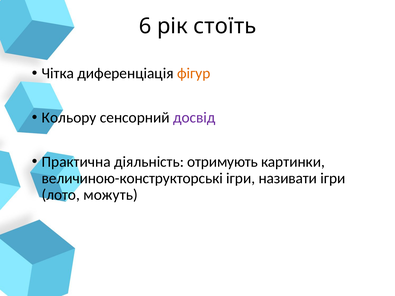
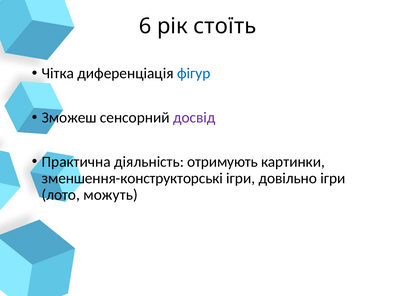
фігур colour: orange -> blue (194, 73)
Кольору: Кольору -> Зможеш (69, 118)
величиною-конструкторські: величиною-конструкторські -> зменшення-конструкторські (132, 178)
називати: називати -> довільно (288, 178)
